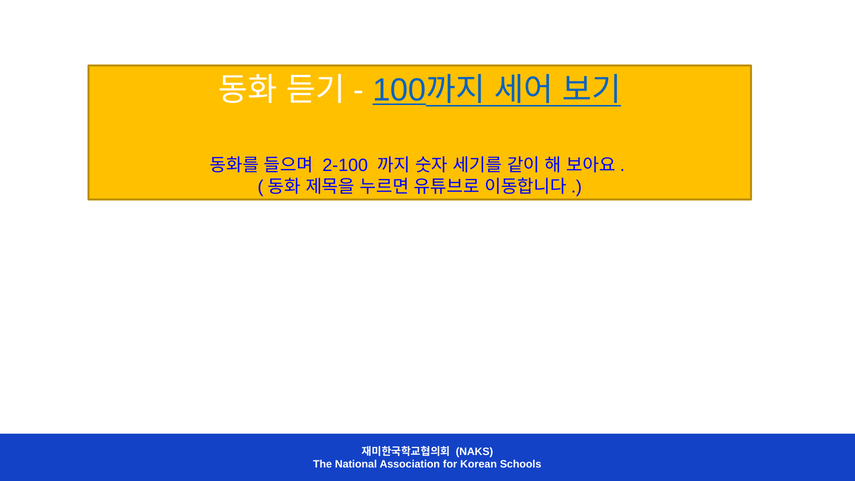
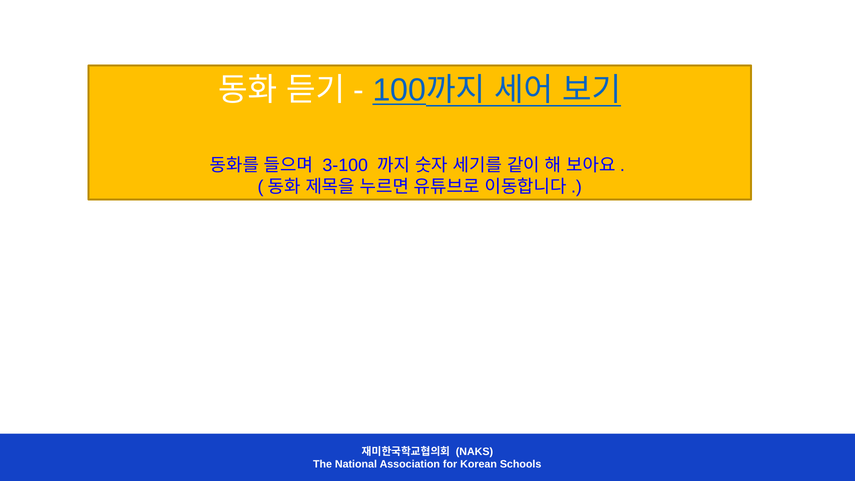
2-100: 2-100 -> 3-100 (345, 166)
